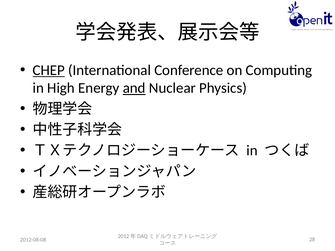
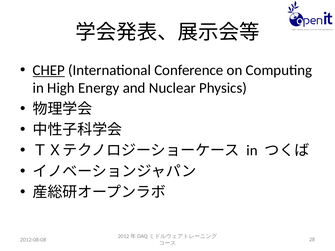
and underline: present -> none (134, 88)
